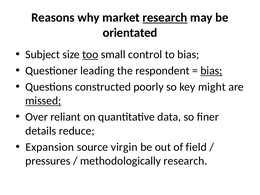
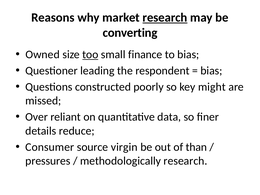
orientated: orientated -> converting (130, 33)
Subject: Subject -> Owned (43, 55)
control: control -> finance (145, 55)
bias underline: present -> none (211, 71)
missed underline: present -> none (43, 101)
Expansion: Expansion -> Consumer (50, 147)
field: field -> than (196, 147)
